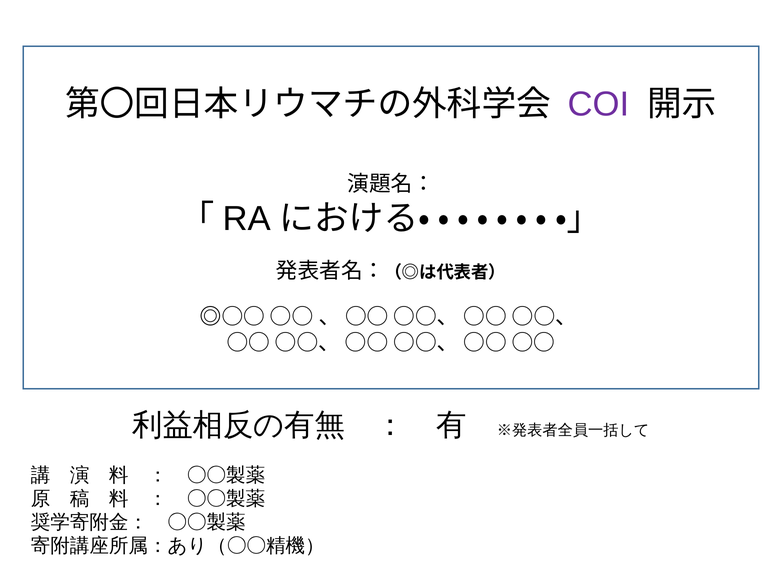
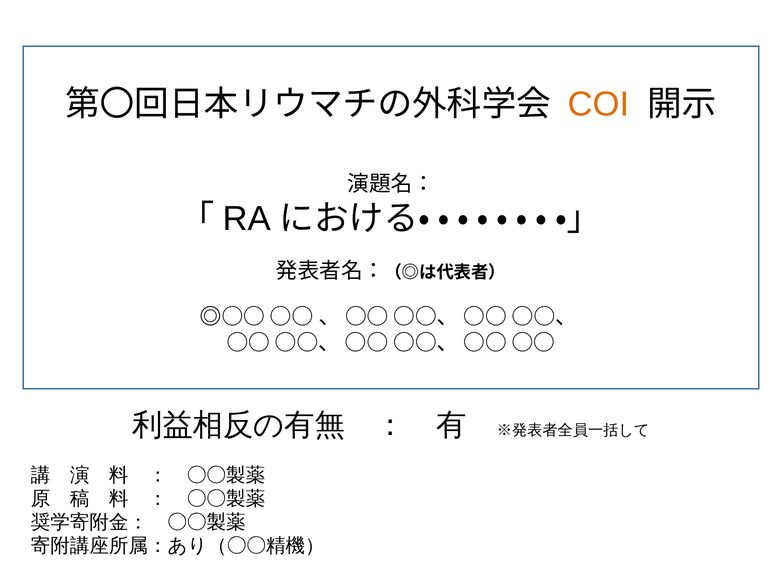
COI colour: purple -> orange (598, 104)
